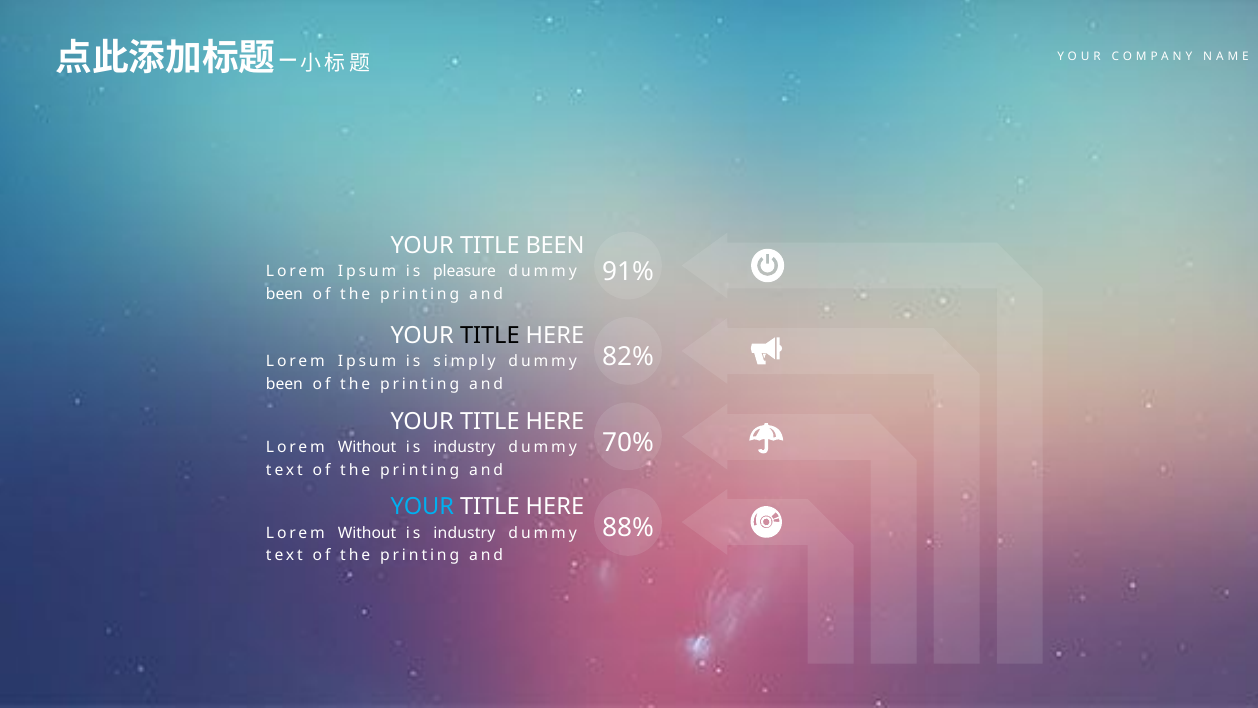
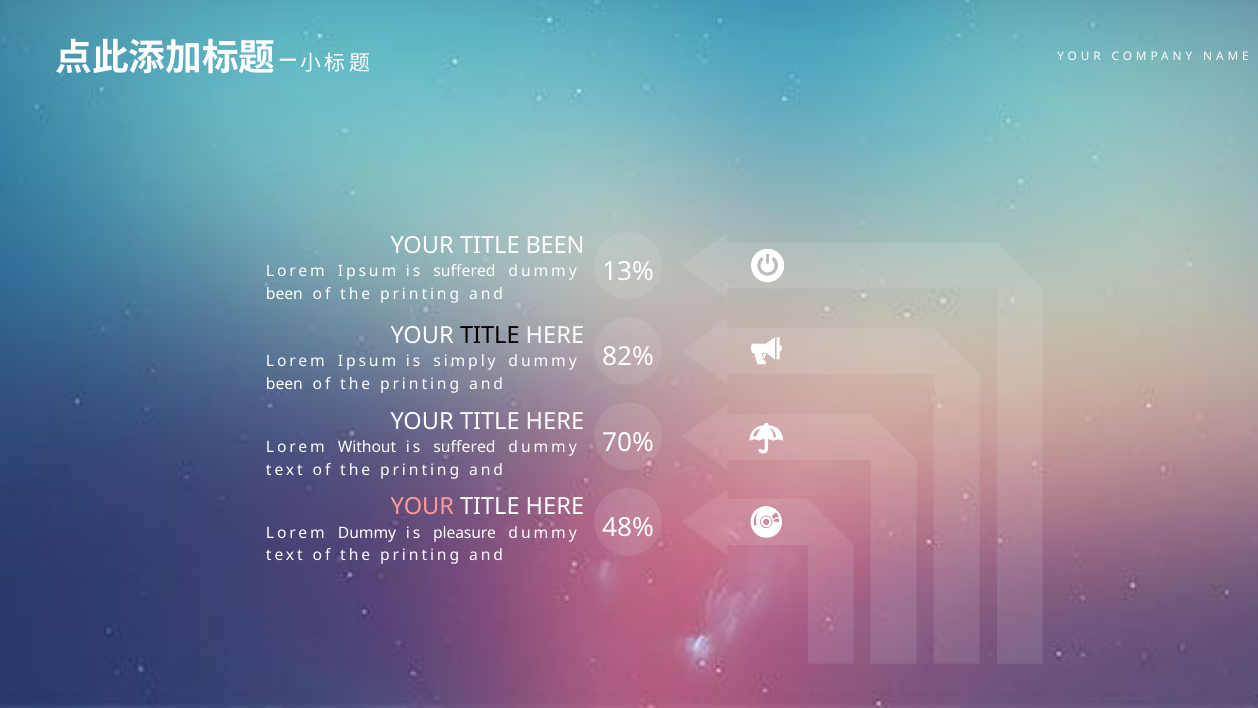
91%: 91% -> 13% (628, 272)
Ipsum is pleasure: pleasure -> suffered (464, 271)
industry: industry -> suffered (464, 447)
YOUR colour: light blue -> pink (422, 507)
88%: 88% -> 48% (628, 528)
Without: Without -> Dummy (367, 533)
industry: industry -> pleasure (465, 533)
